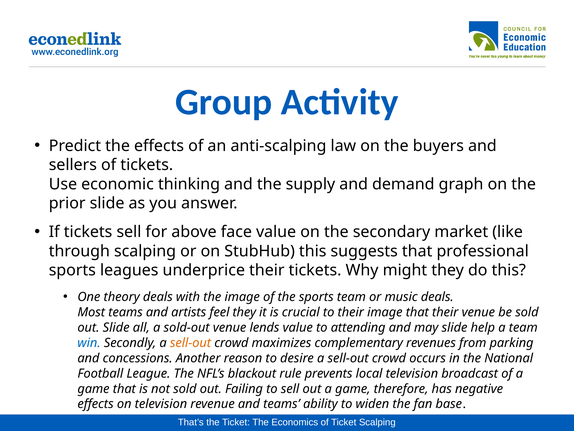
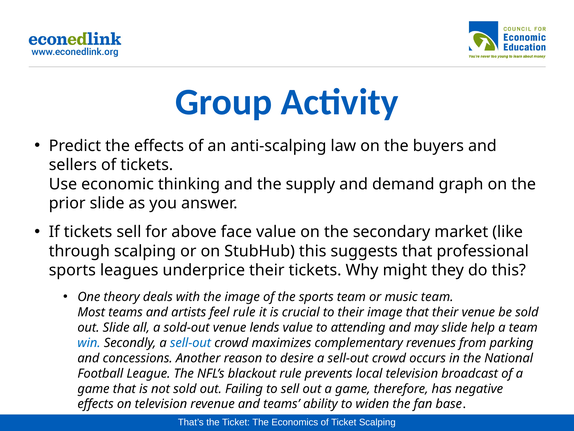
music deals: deals -> team (437, 297)
feel they: they -> rule (244, 312)
sell-out colour: orange -> blue (191, 342)
